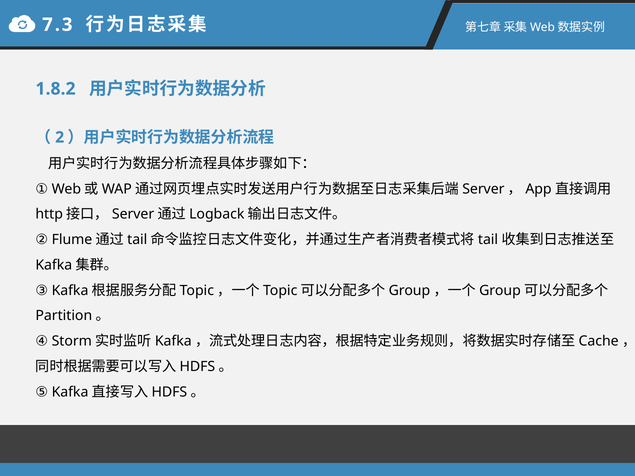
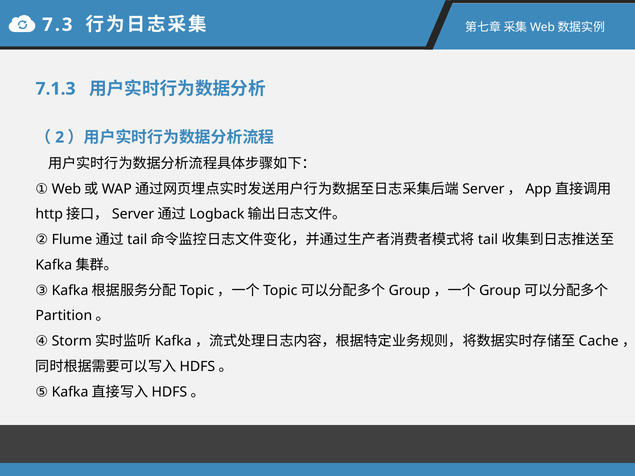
1.8.2: 1.8.2 -> 7.1.3 (56, 89)
